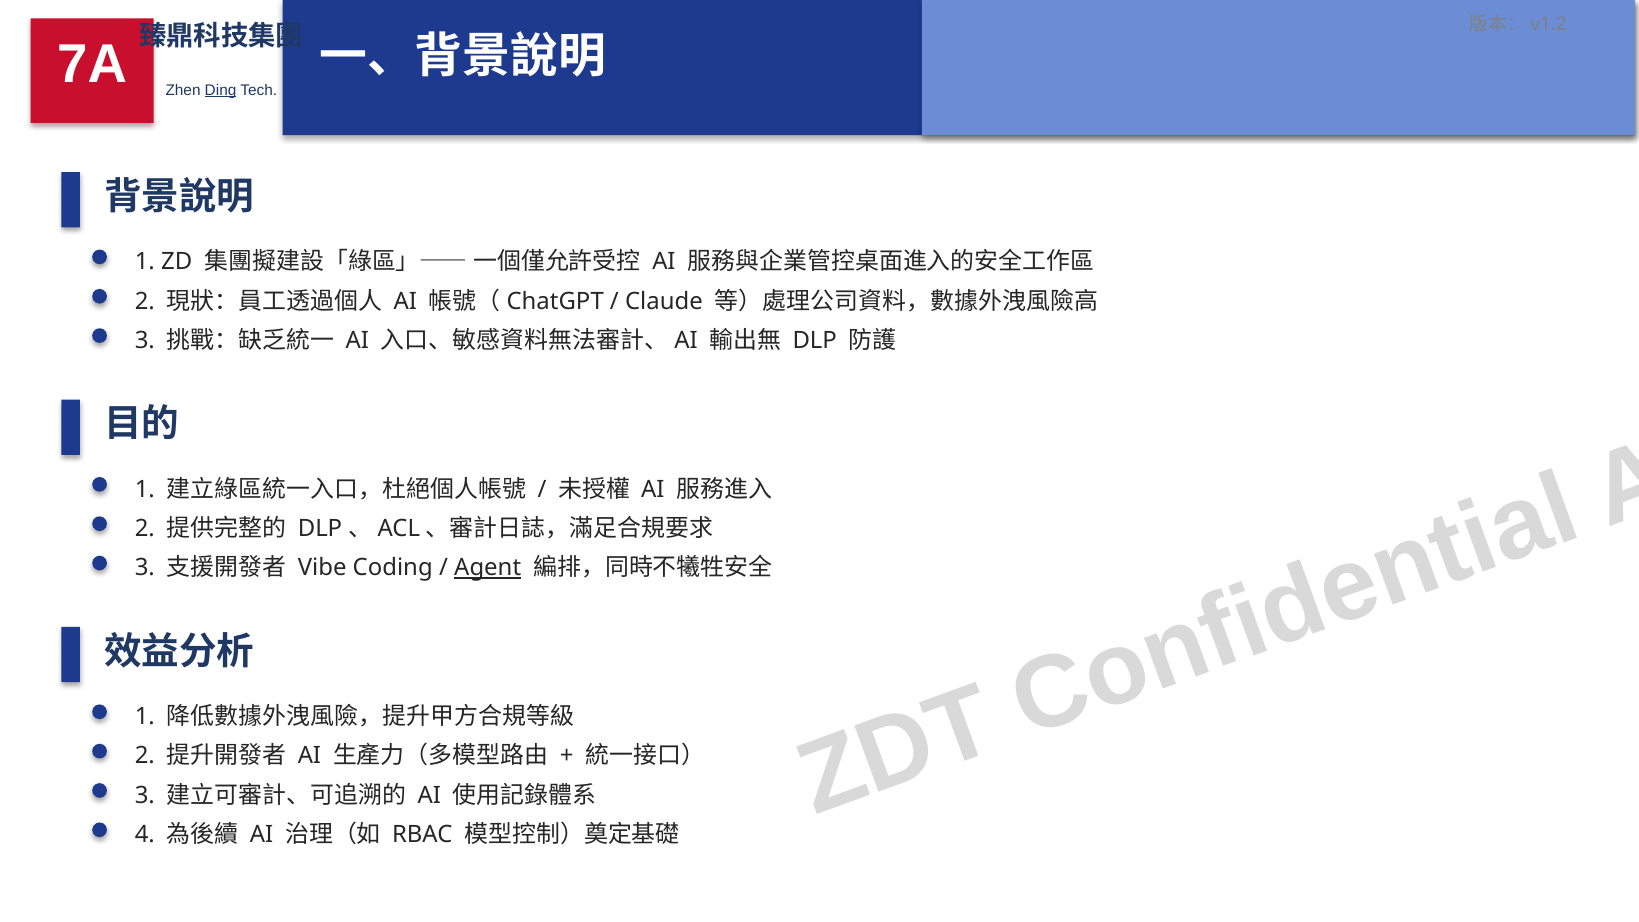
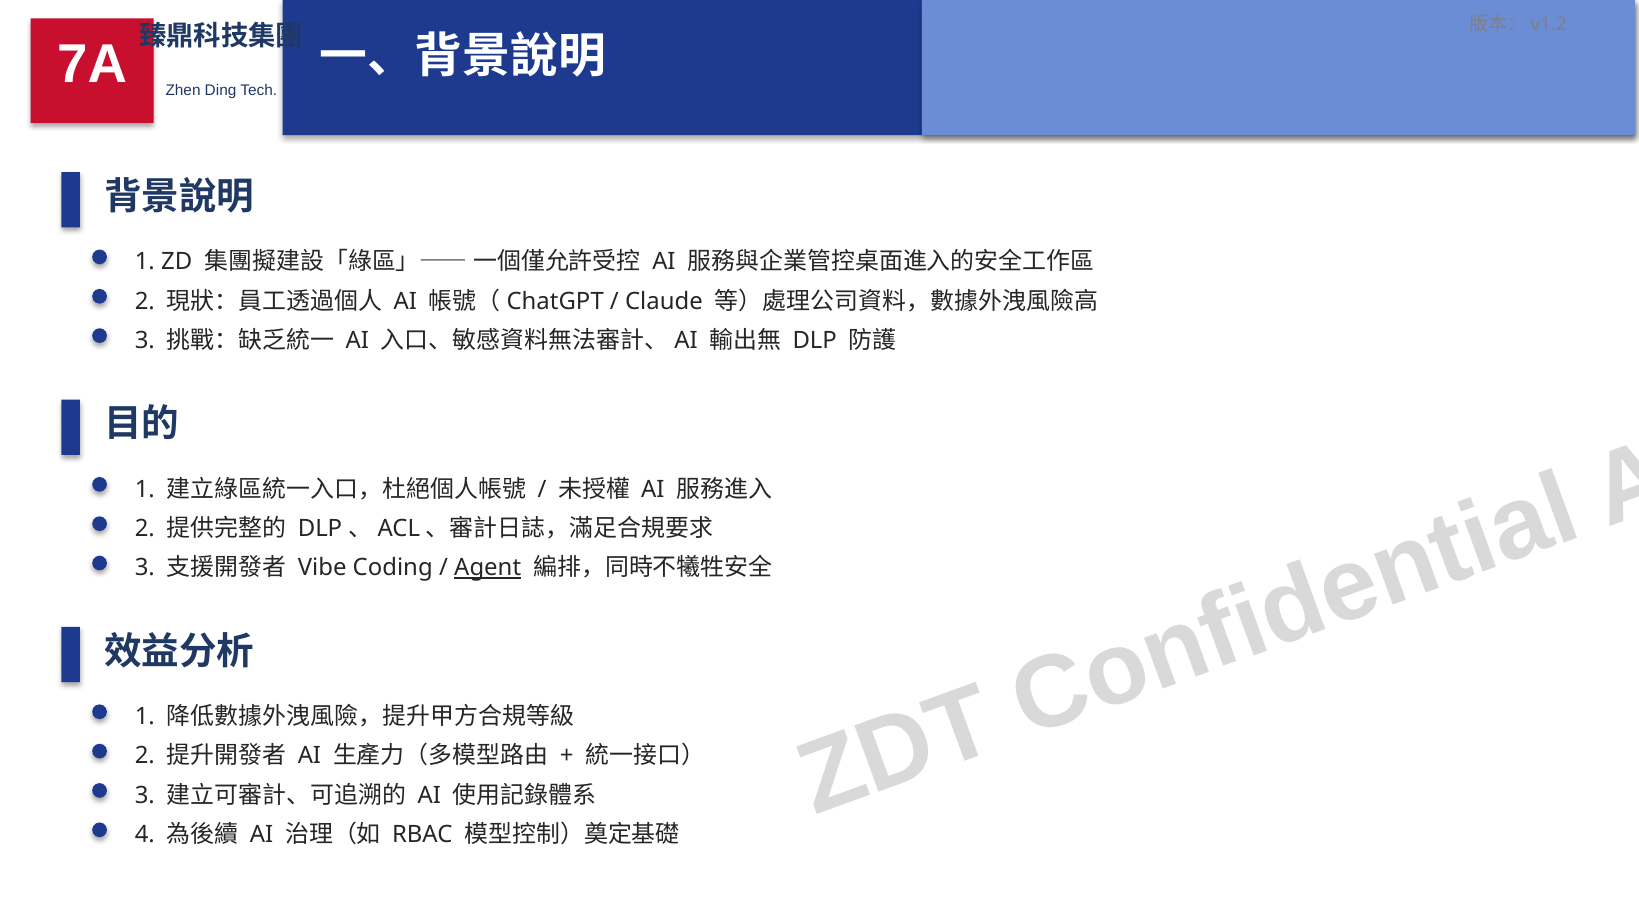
Ding underline: present -> none (221, 90)
